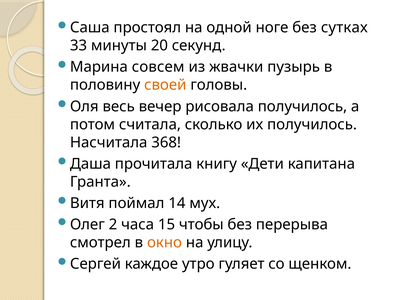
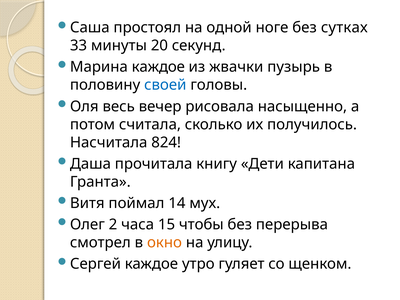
Марина совсем: совсем -> каждое (158, 67)
своей colour: orange -> blue (165, 85)
рисовала получилось: получилось -> насыщенно (302, 106)
368: 368 -> 824 (166, 142)
